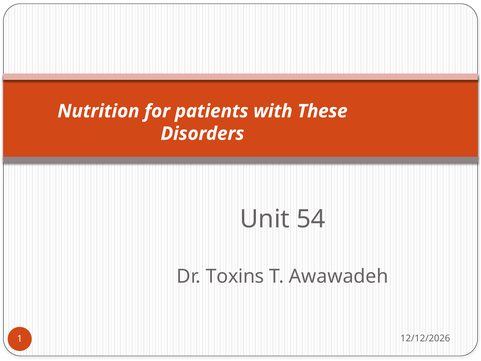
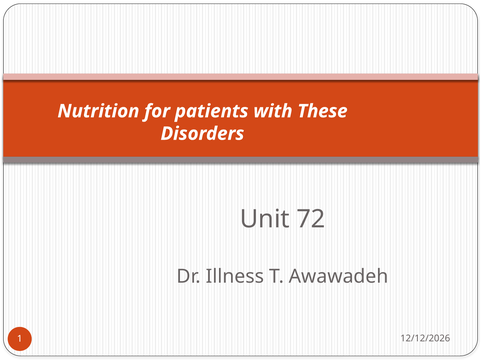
54: 54 -> 72 (311, 219)
Toxins: Toxins -> Illness (235, 276)
